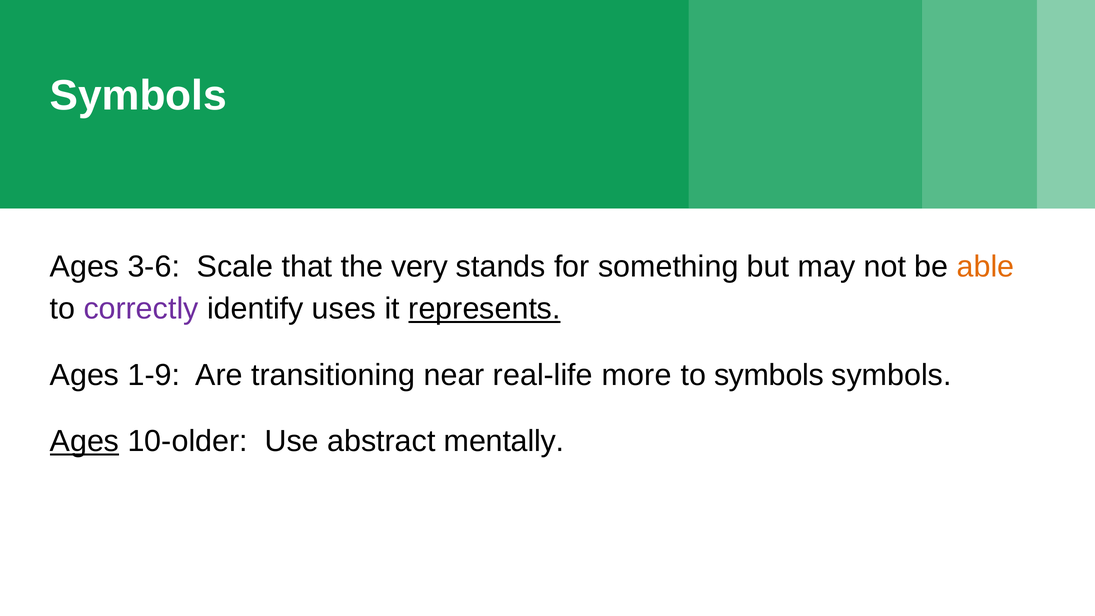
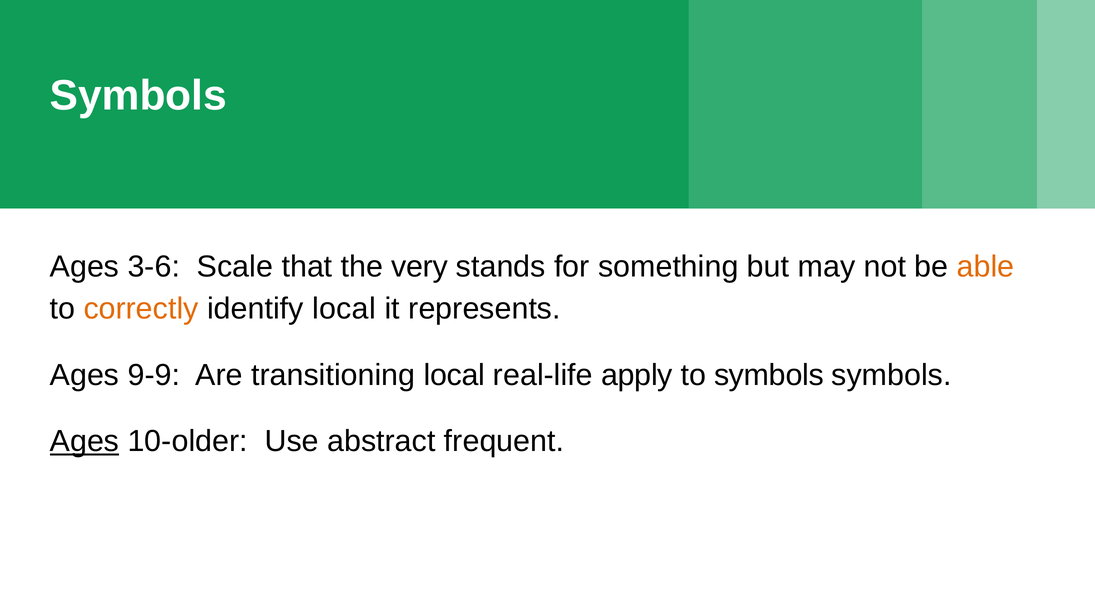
correctly colour: purple -> orange (141, 309)
identify uses: uses -> local (344, 309)
represents underline: present -> none (484, 309)
1-9: 1-9 -> 9-9 (154, 375)
transitioning near: near -> local (454, 375)
more: more -> apply (637, 375)
mentally: mentally -> frequent (504, 441)
